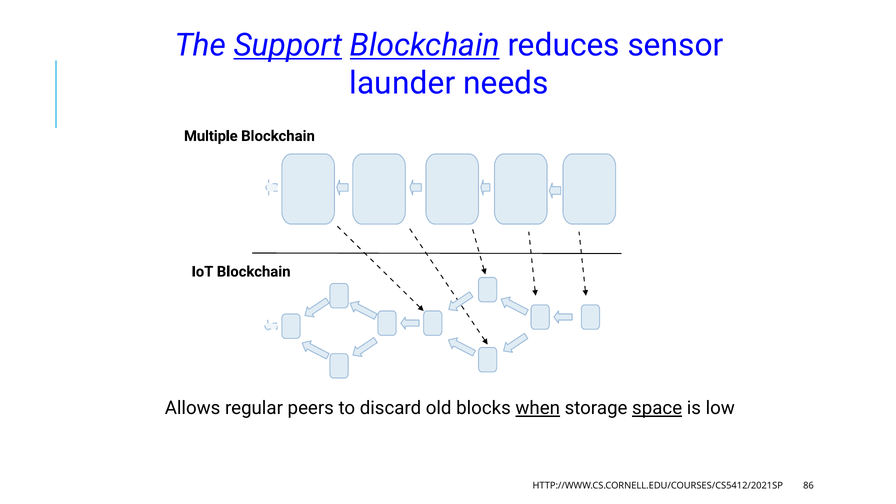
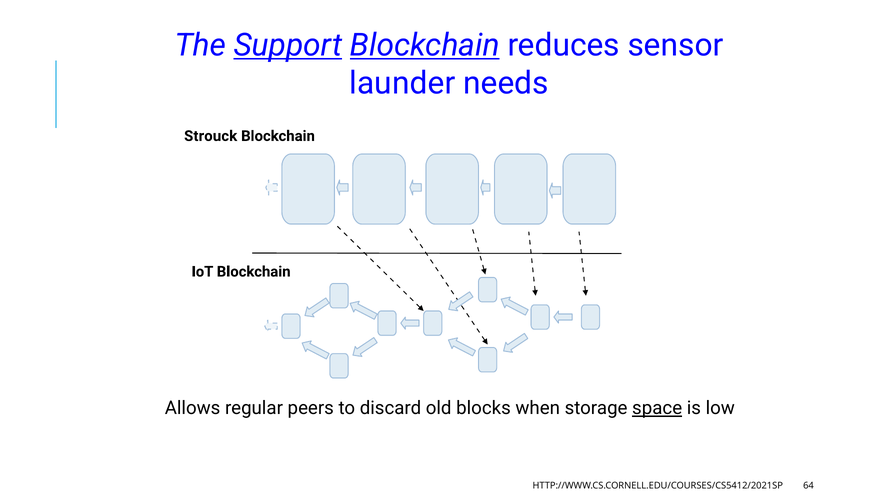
Multiple: Multiple -> Strouck (211, 136)
when underline: present -> none (538, 408)
86: 86 -> 64 (808, 486)
